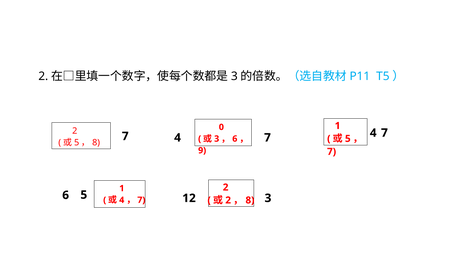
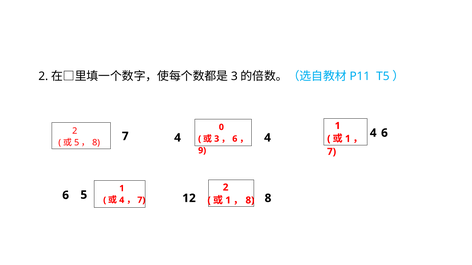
7 7: 7 -> 4 (267, 138)
4 7: 7 -> 6 (384, 133)
5: 5 -> 1 (348, 139)
6 3: 3 -> 8 (268, 199)
2: 2 -> 1 (228, 201)
